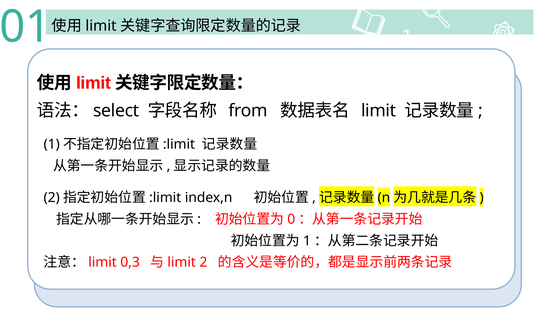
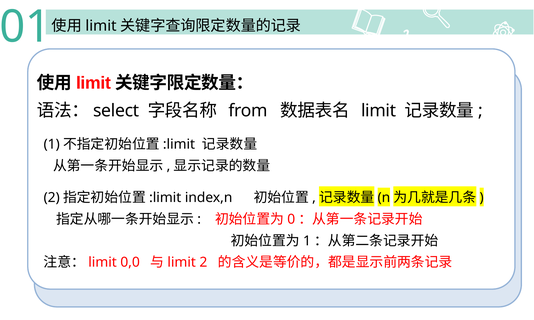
0,3: 0,3 -> 0,0 (130, 263)
